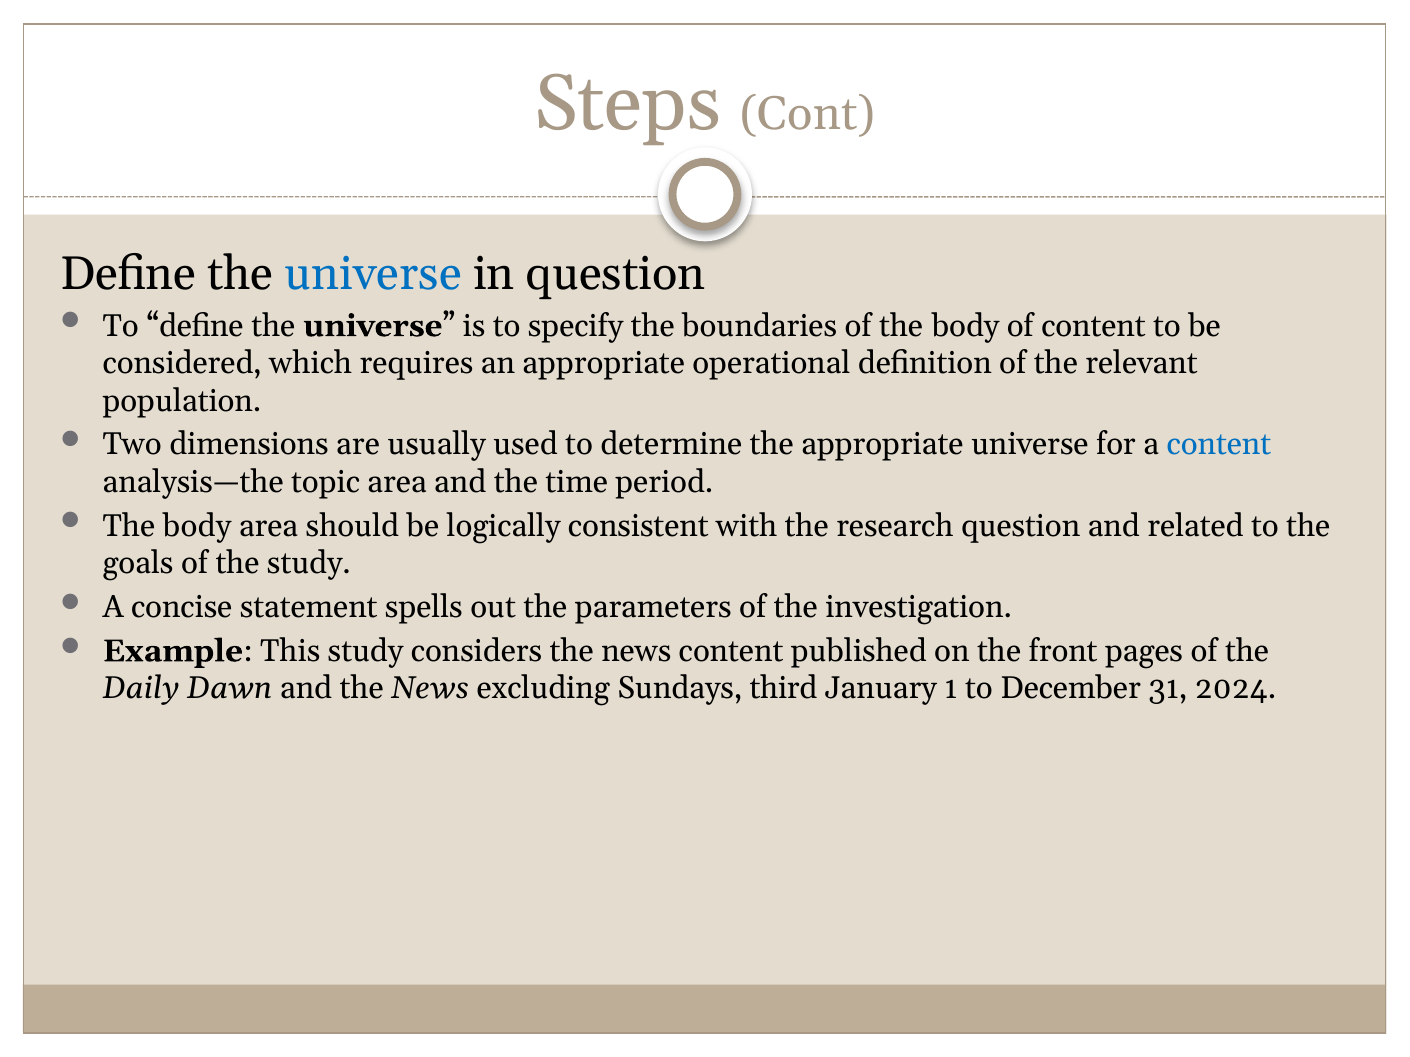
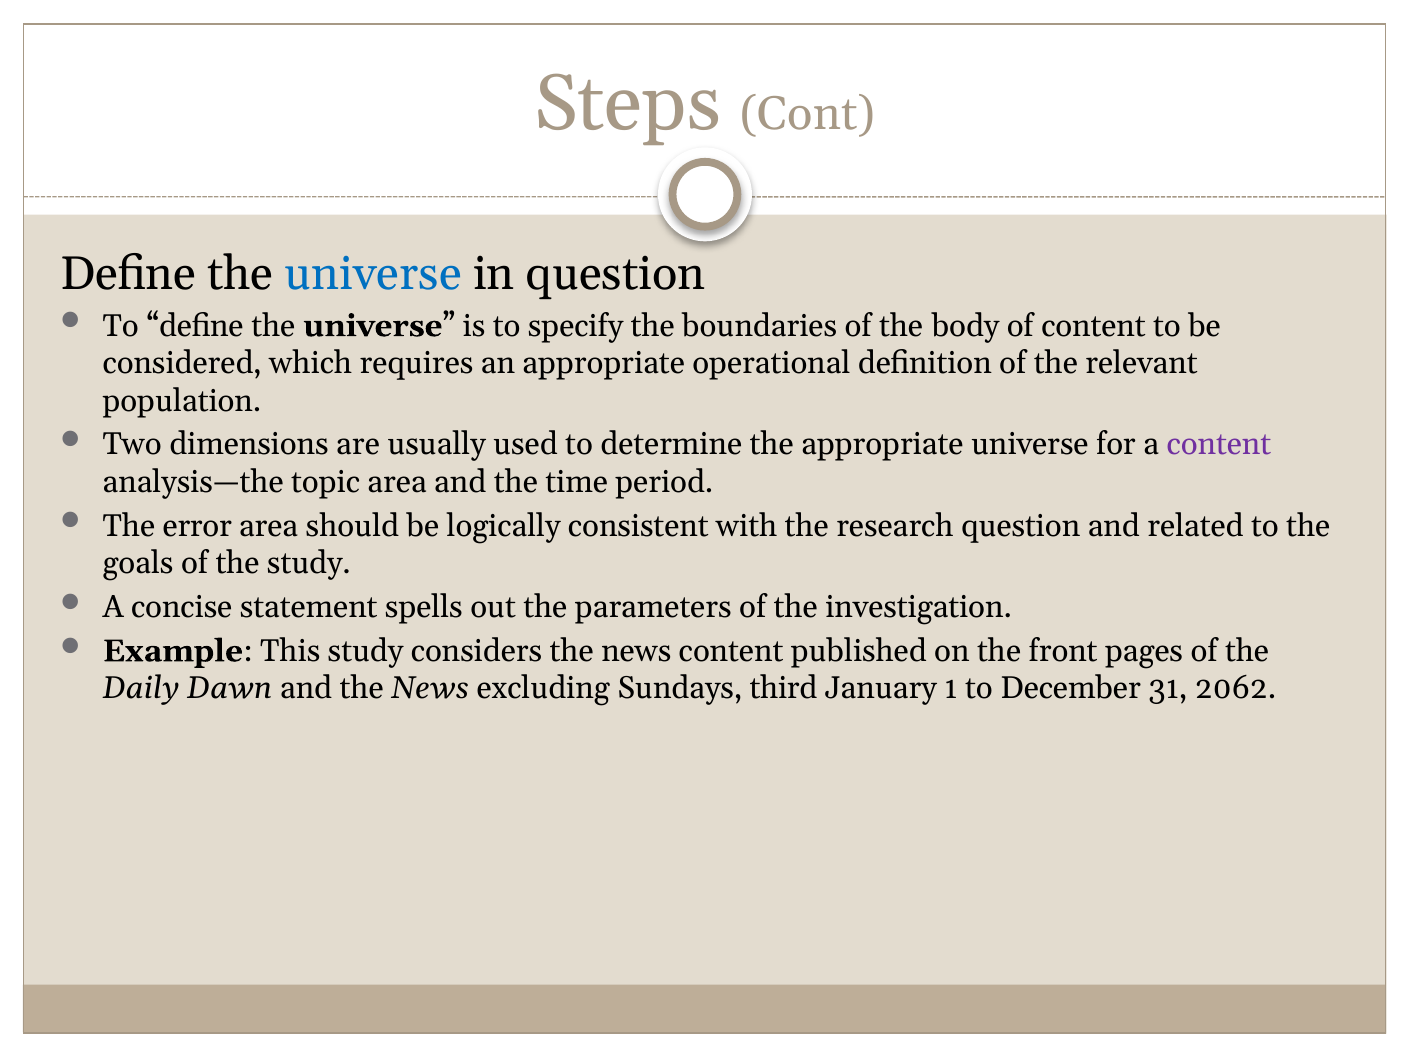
content colour: blue -> purple (1219, 445)
body: body -> error (197, 526)
2024: 2024 -> 2062 (1236, 689)
